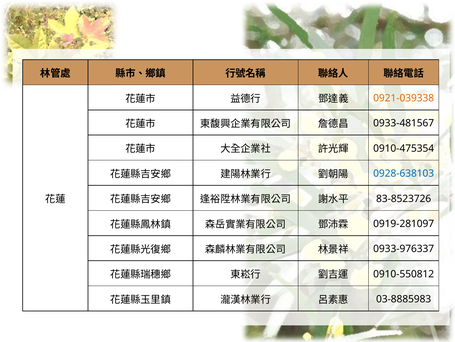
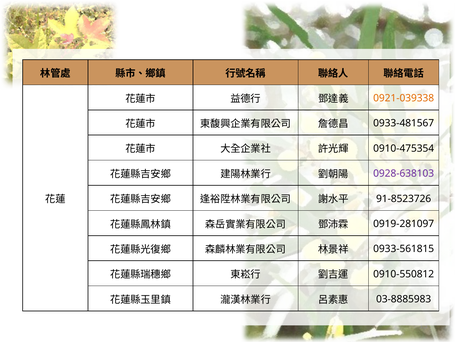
0928-638103 colour: blue -> purple (404, 173)
83-8523726: 83-8523726 -> 91-8523726 (404, 198)
0933-976337: 0933-976337 -> 0933-561815 (404, 248)
